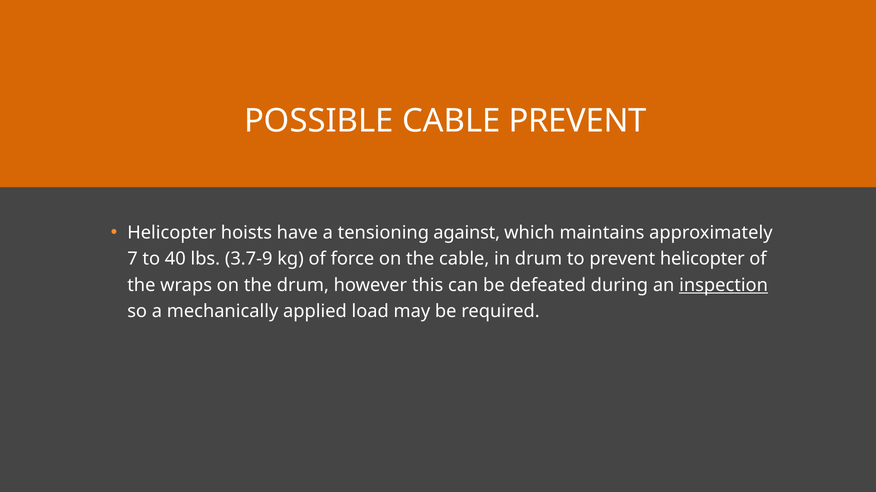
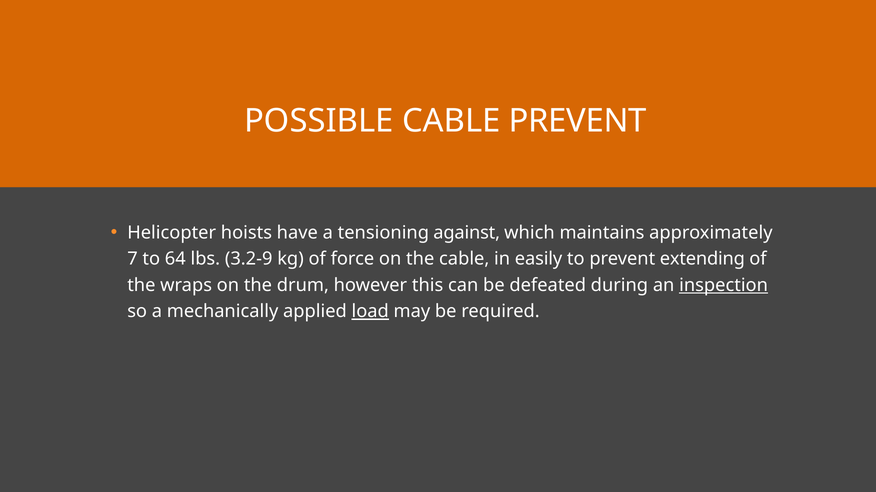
40: 40 -> 64 (175, 259)
3.7-9: 3.7-9 -> 3.2-9 (249, 259)
in drum: drum -> easily (539, 259)
prevent helicopter: helicopter -> extending (702, 259)
load underline: none -> present (370, 312)
